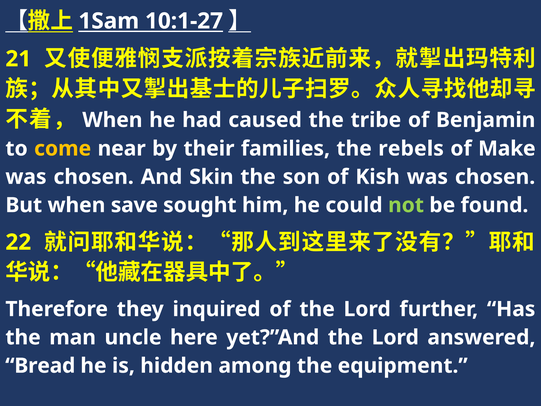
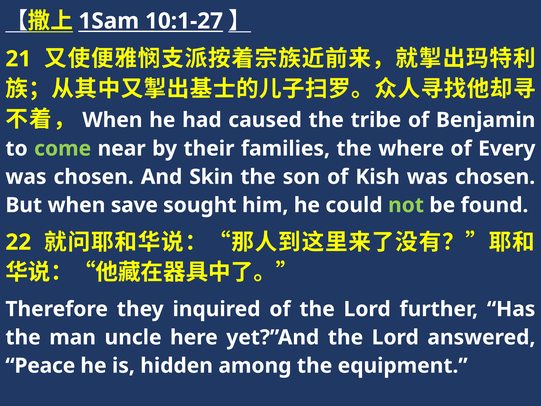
come colour: yellow -> light green (63, 148)
rebels: rebels -> where (411, 148)
Make: Make -> Every (507, 148)
Bread: Bread -> Peace (40, 366)
